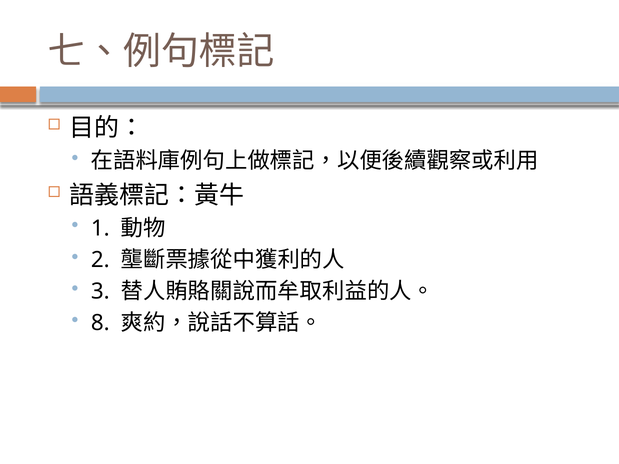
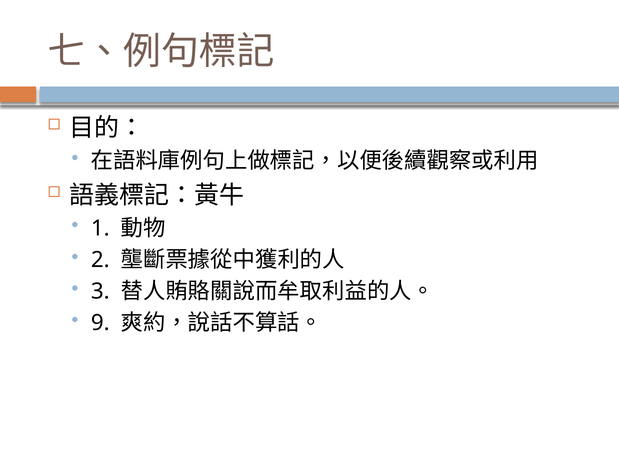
8: 8 -> 9 (100, 323)
